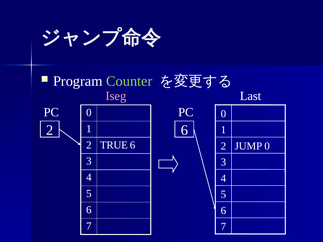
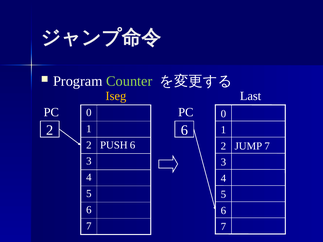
Iseg colour: pink -> yellow (116, 96)
TRUE: TRUE -> PUSH (114, 145)
JUMP 0: 0 -> 7 (267, 146)
